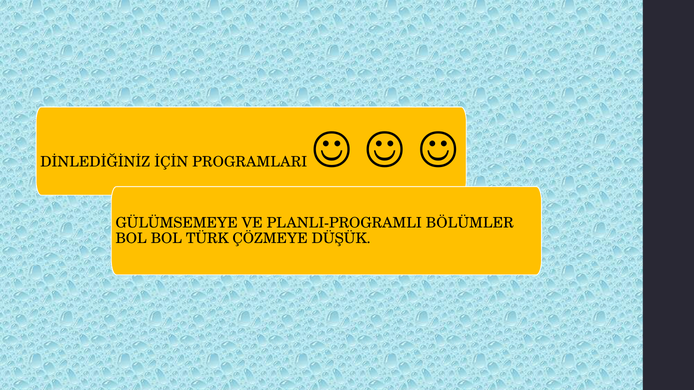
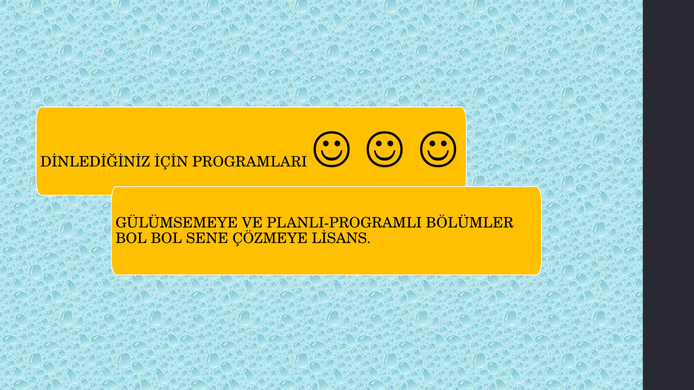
TÜRK: TÜRK -> SENE (207, 239)
DÜŞÜK: DÜŞÜK -> LİSANS (341, 239)
